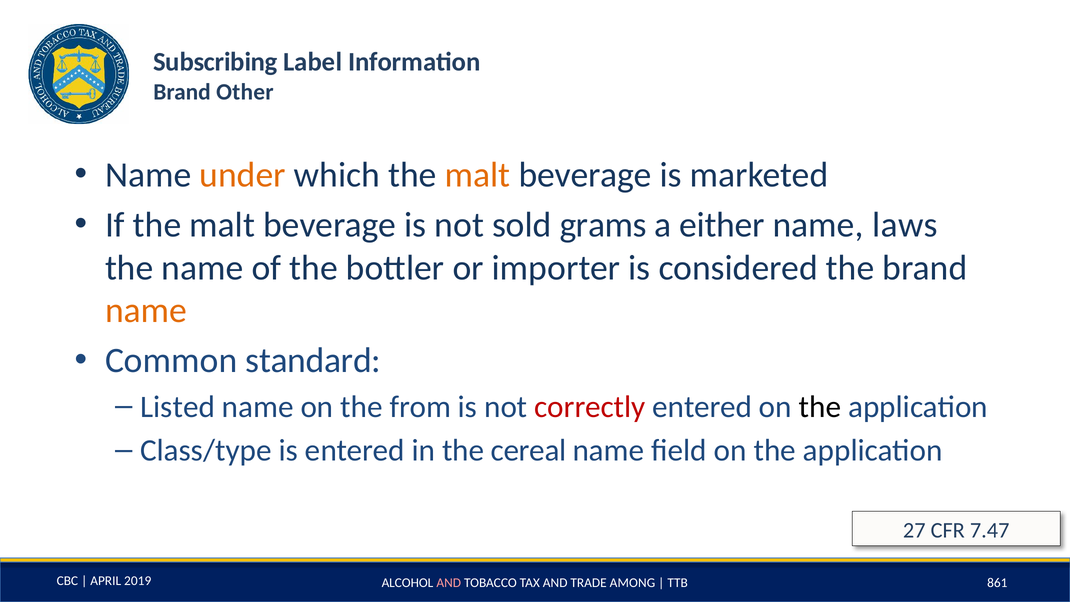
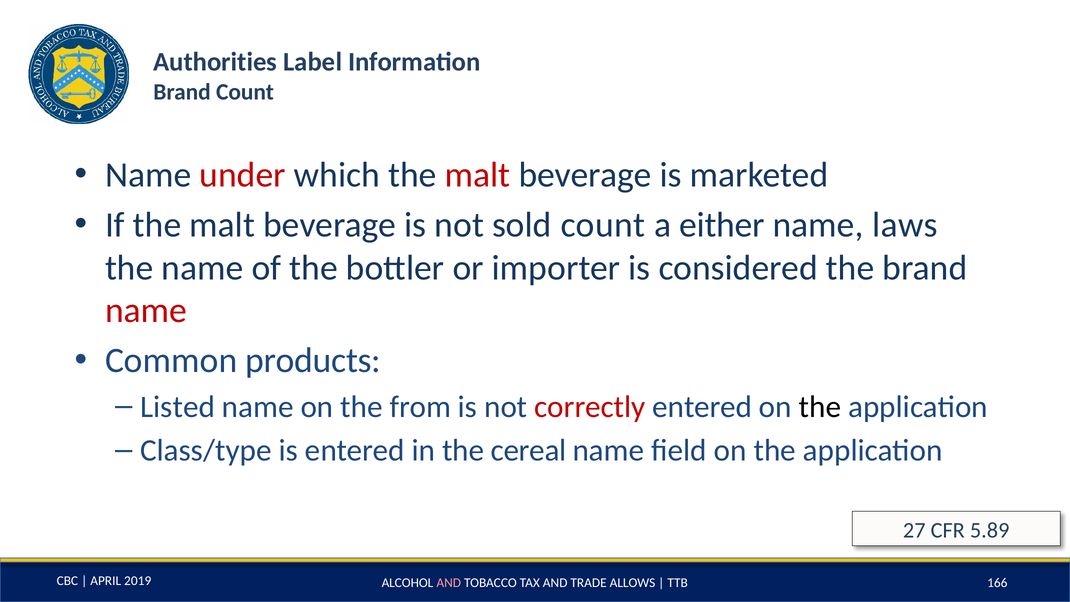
Subscribing: Subscribing -> Authorities (215, 62)
Brand Other: Other -> Count (245, 92)
under colour: orange -> red (243, 175)
malt colour: orange -> red (478, 175)
sold grams: grams -> count (603, 225)
name colour: orange -> red (146, 311)
standard: standard -> products (313, 361)
7.47: 7.47 -> 5.89 (990, 530)
AMONG: AMONG -> ALLOWS (633, 583)
861: 861 -> 166 (997, 583)
